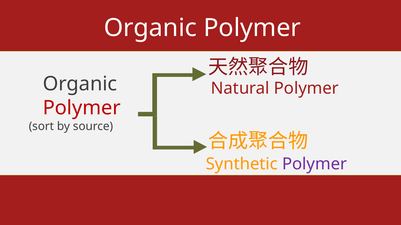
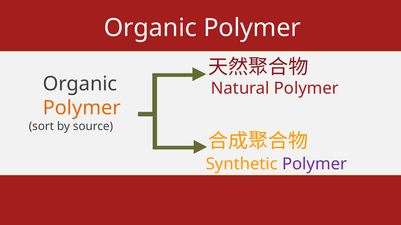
Polymer colour: red -> orange (82, 108)
